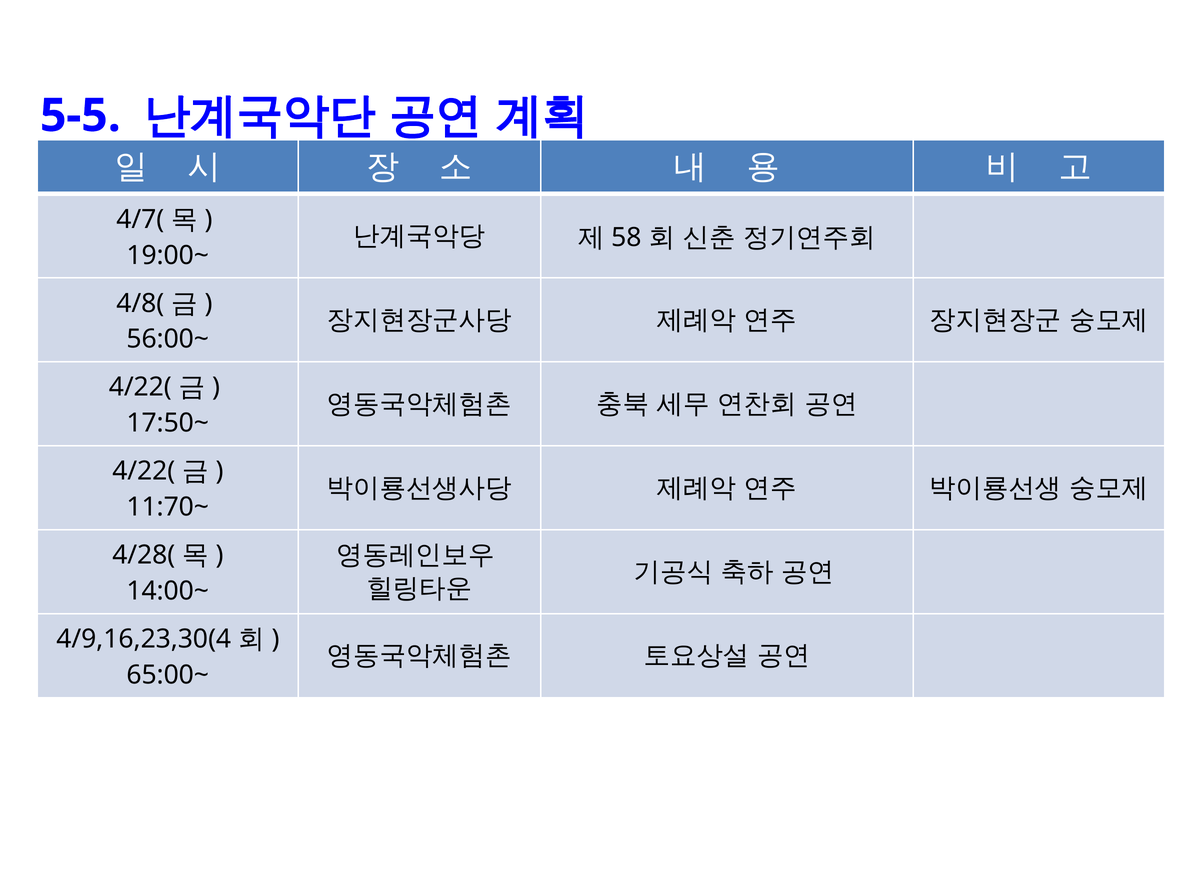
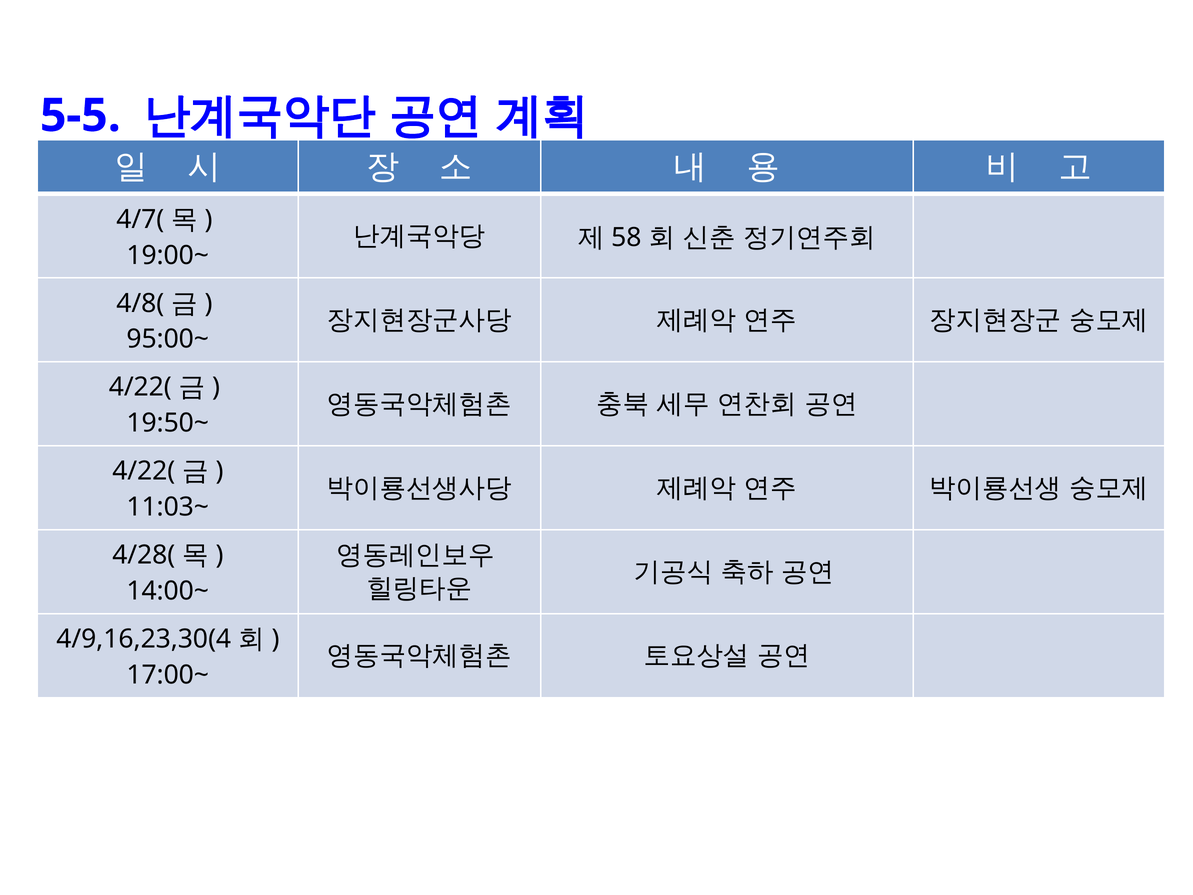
56:00~: 56:00~ -> 95:00~ (168, 339)
17:50~: 17:50~ -> 19:50~ (168, 423)
11:70~: 11:70~ -> 11:03~ (168, 507)
65:00~: 65:00~ -> 17:00~ (168, 675)
